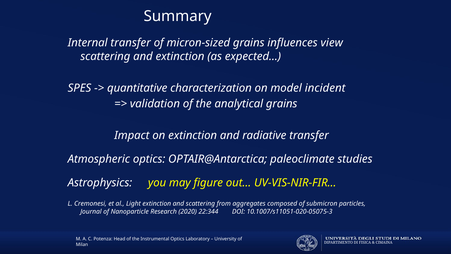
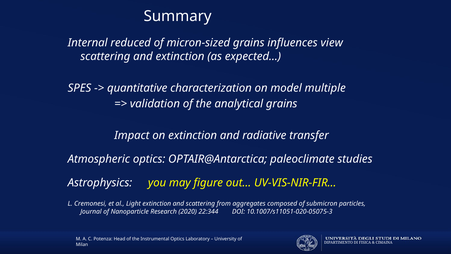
Internal transfer: transfer -> reduced (131, 43)
incident: incident -> multiple (325, 88)
